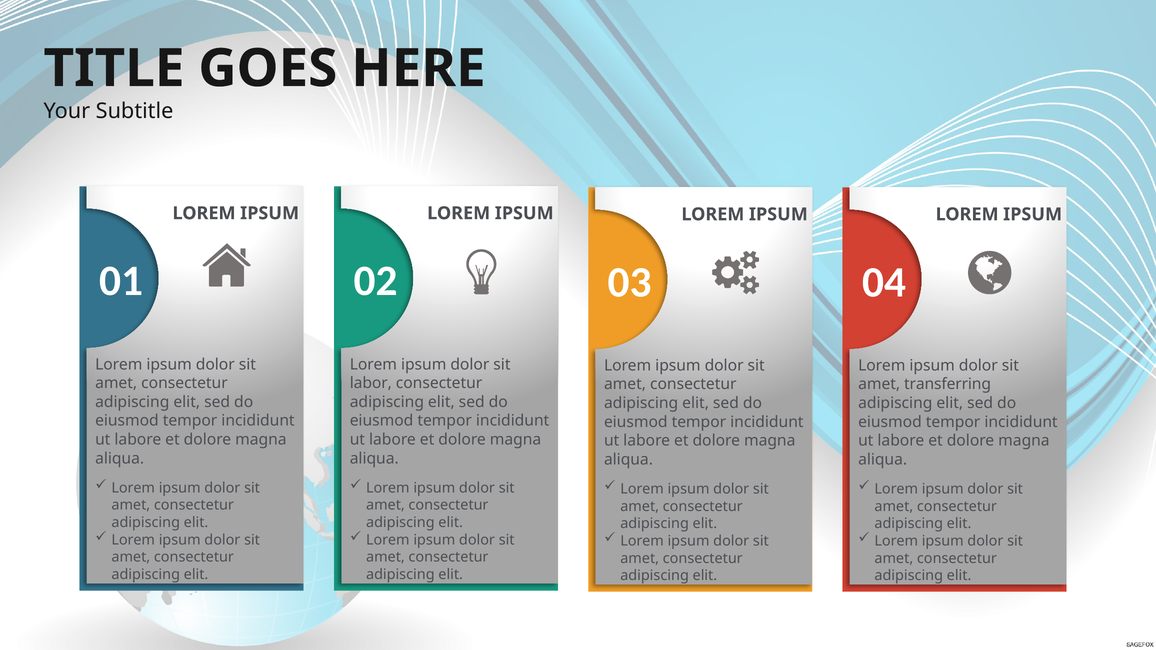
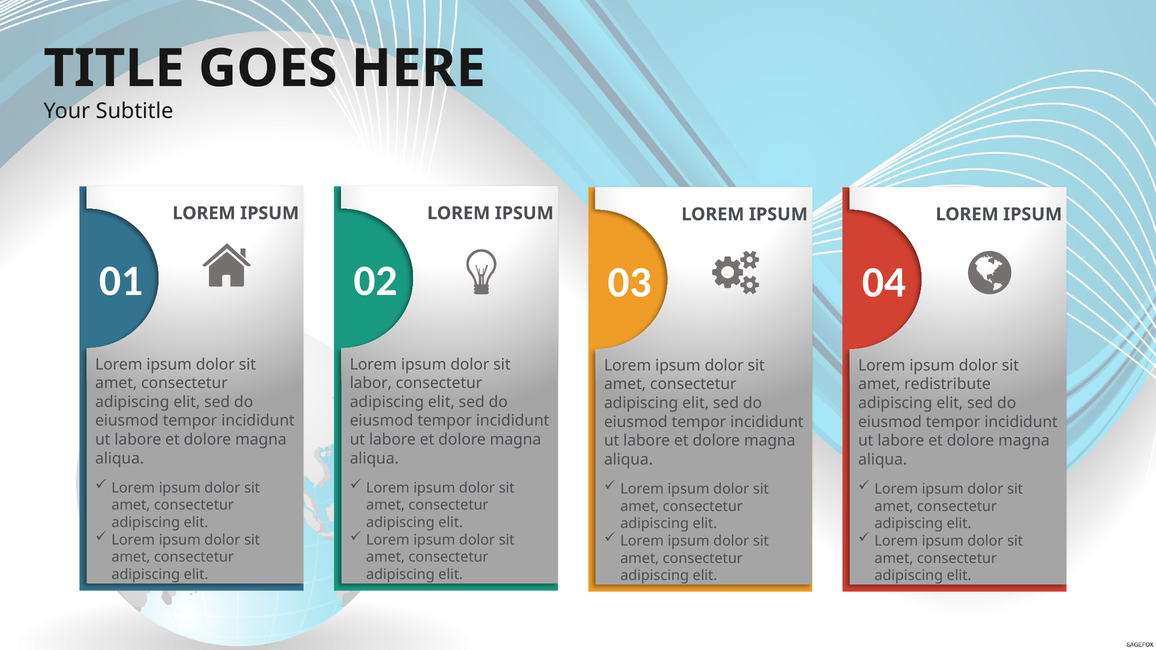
transferring: transferring -> redistribute (947, 384)
